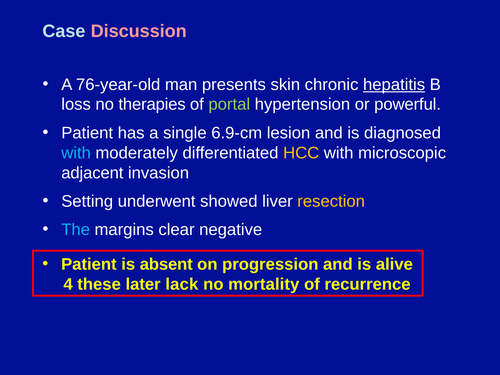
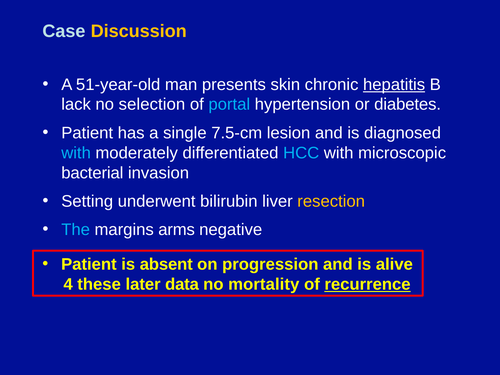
Discussion colour: pink -> yellow (139, 31)
76-year-old: 76-year-old -> 51-year-old (118, 84)
loss: loss -> lack (76, 104)
therapies: therapies -> selection (152, 104)
portal colour: light green -> light blue (229, 104)
powerful: powerful -> diabetes (408, 104)
6.9-cm: 6.9-cm -> 7.5-cm (237, 133)
HCC colour: yellow -> light blue (301, 153)
adjacent: adjacent -> bacterial (92, 173)
showed: showed -> bilirubin (229, 201)
clear: clear -> arms (177, 230)
lack: lack -> data (182, 284)
recurrence underline: none -> present (368, 284)
